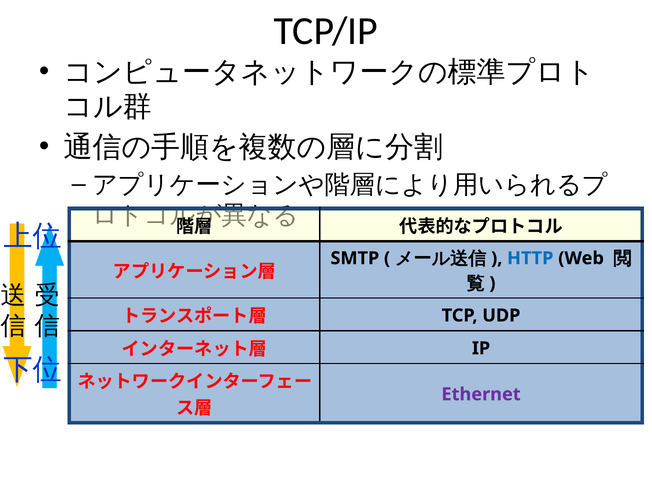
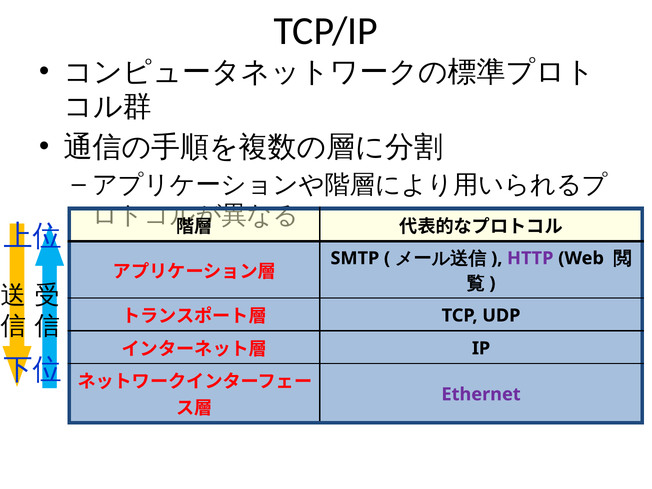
HTTP colour: blue -> purple (530, 258)
